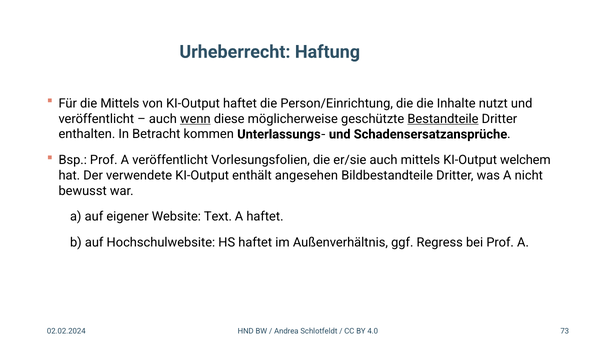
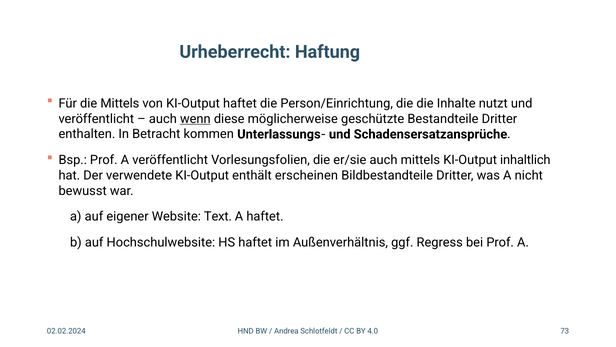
Bestandteile underline: present -> none (443, 119)
welchem: welchem -> inhaltlich (525, 160)
angesehen: angesehen -> erscheinen (306, 175)
